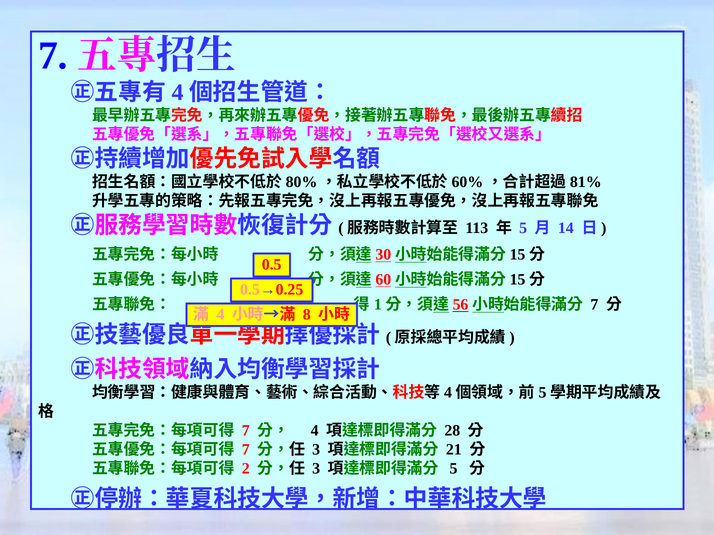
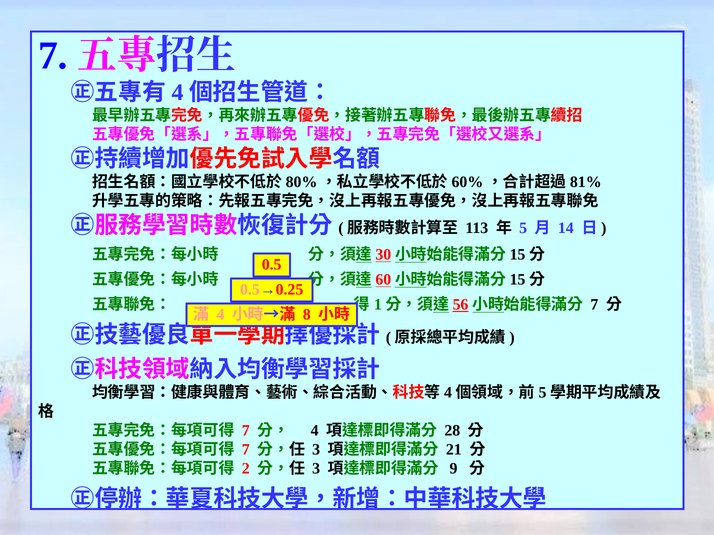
5: 5 -> 9 (454, 469)
